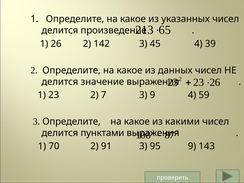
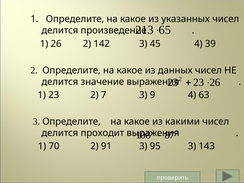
59: 59 -> 63 (204, 95)
пунктами: пунктами -> проходит (102, 133)
95 9: 9 -> 3 (192, 146)
